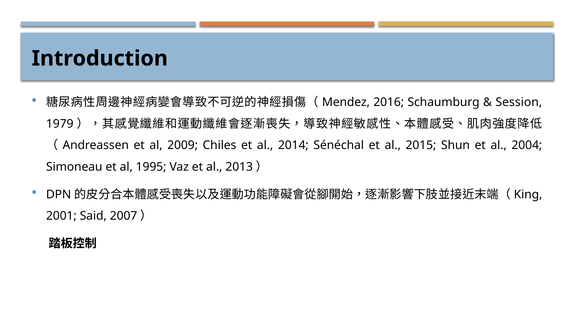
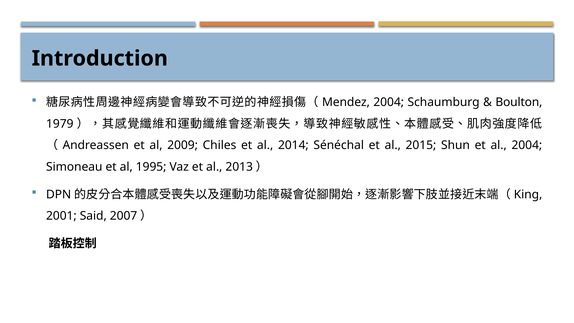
2016: 2016 -> 2004 (389, 102)
Session: Session -> Boulton (519, 102)
